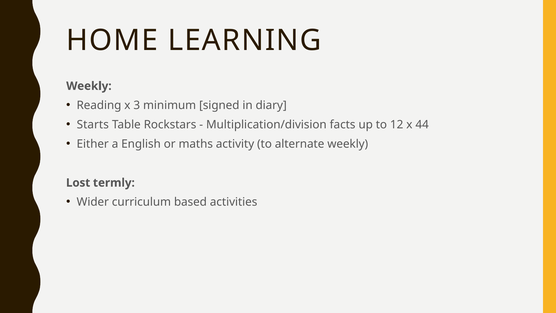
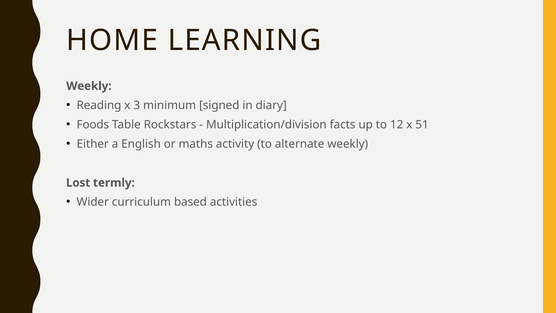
Starts: Starts -> Foods (93, 125)
44: 44 -> 51 (422, 125)
